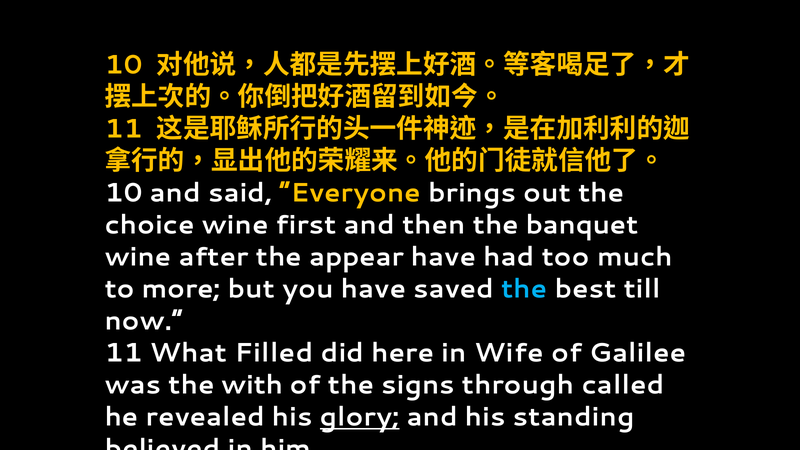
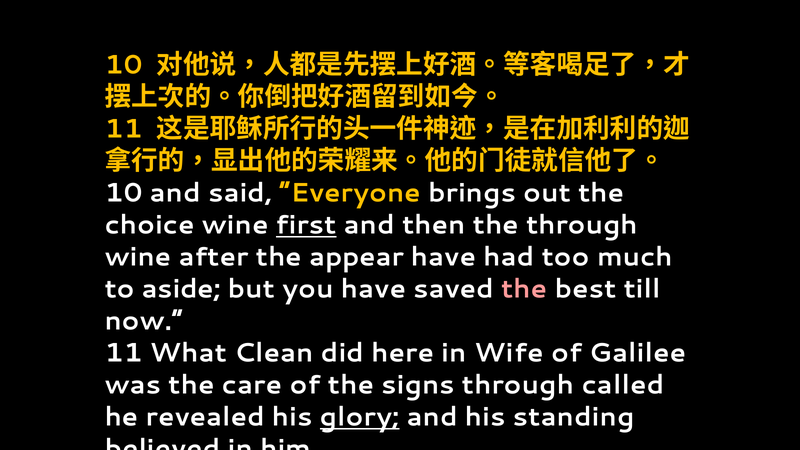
first underline: none -> present (306, 225)
the banquet: banquet -> through (582, 225)
more: more -> aside (181, 289)
the colour: light blue -> pink (524, 289)
Filled: Filled -> Clean (274, 353)
with: with -> care (252, 385)
